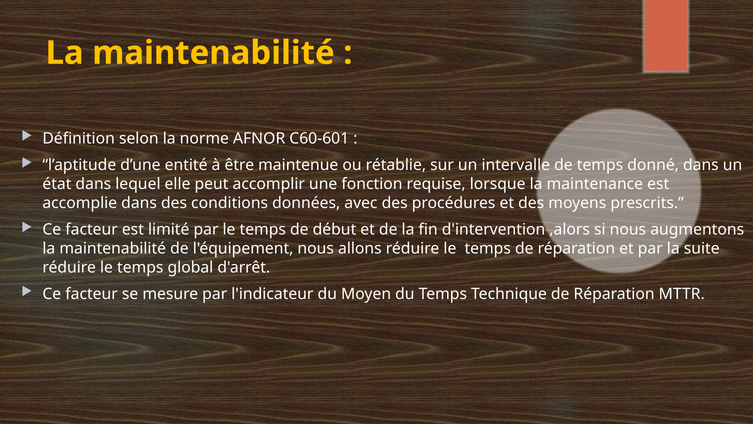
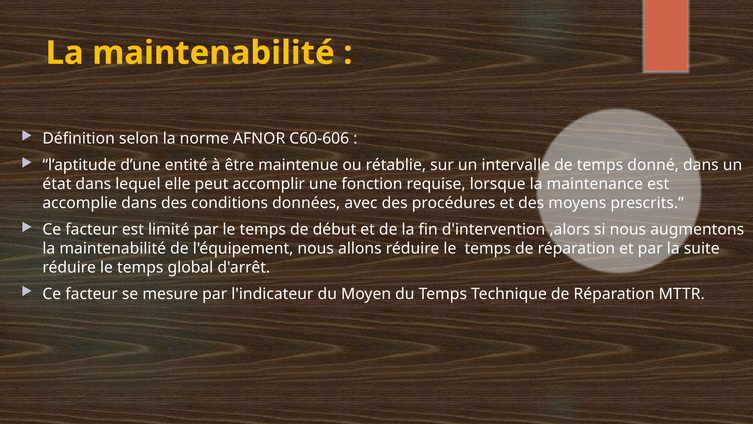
C60-601: C60-601 -> C60-606 (319, 138)
